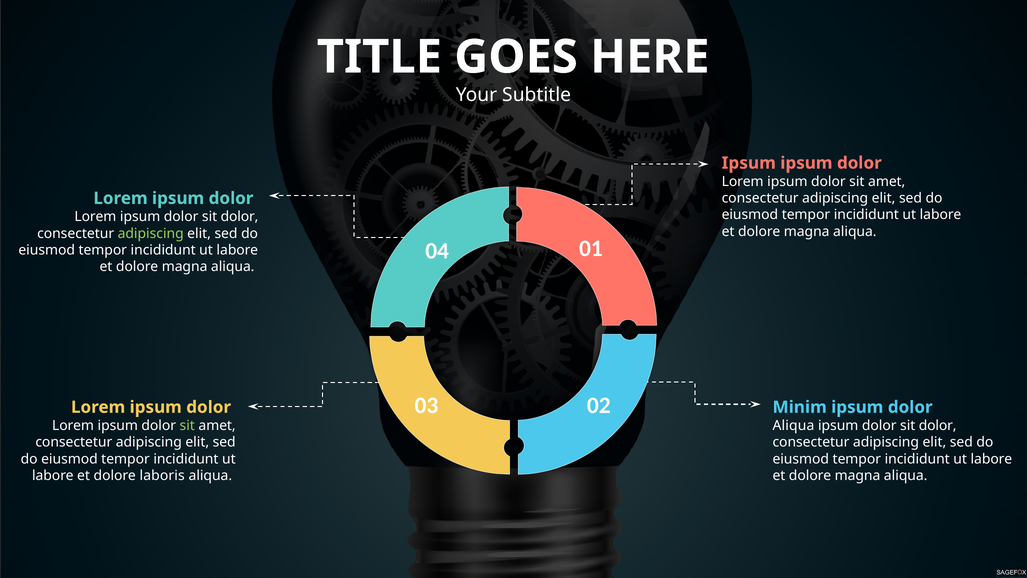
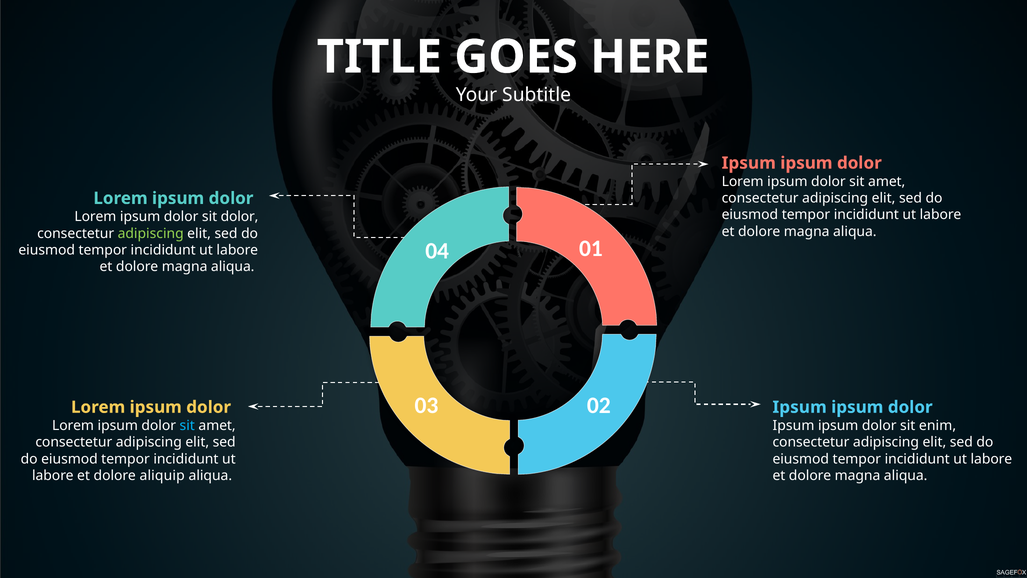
Minim: Minim -> Ipsum (800, 407)
sit colour: light green -> light blue (187, 425)
Aliqua: Aliqua -> Ipsum (793, 425)
dolor: dolor -> enim (938, 425)
laboris: laboris -> aliquip (162, 476)
